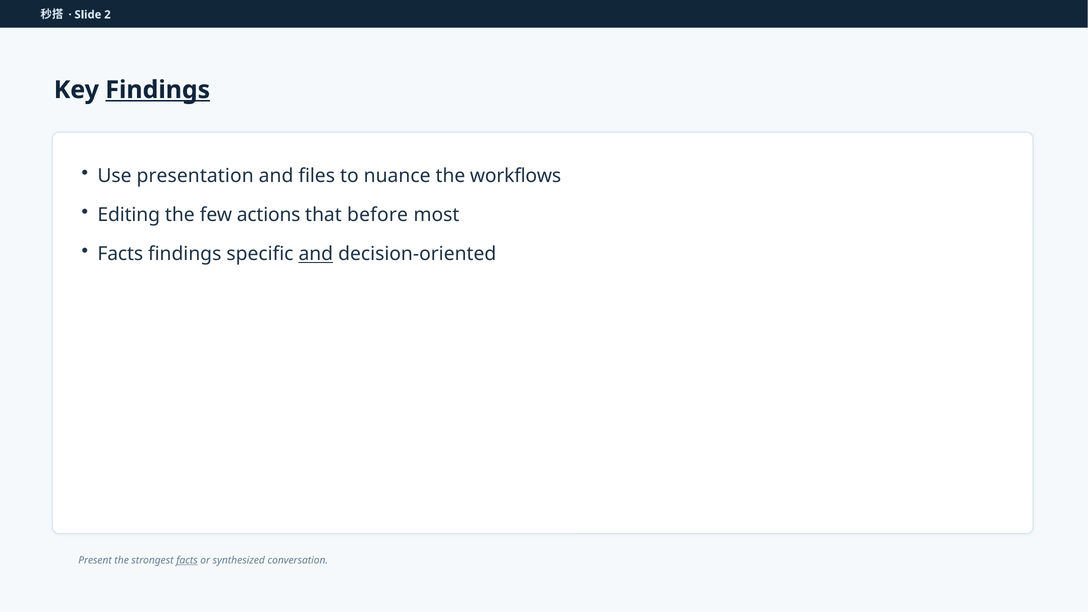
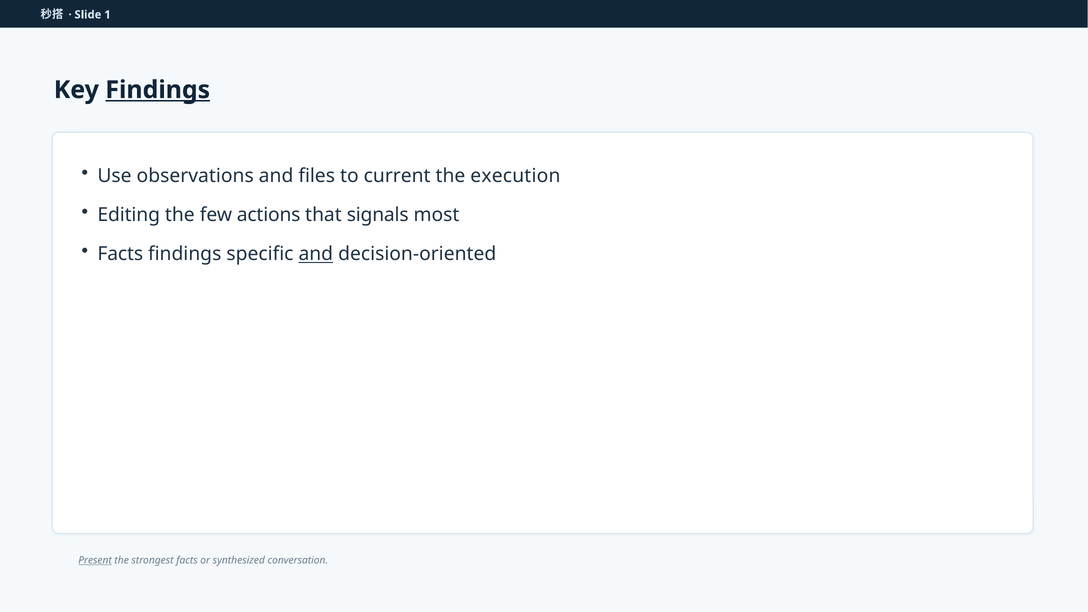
2: 2 -> 1 (107, 15)
presentation: presentation -> observations (195, 176)
nuance: nuance -> current (397, 176)
workflows: workflows -> execution (515, 176)
before: before -> signals (378, 215)
Present underline: none -> present (95, 560)
facts underline: present -> none (187, 560)
